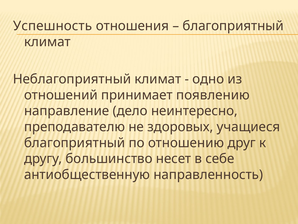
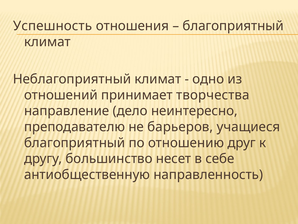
появлению: появлению -> творчества (213, 95)
здоровых: здоровых -> барьеров (180, 127)
